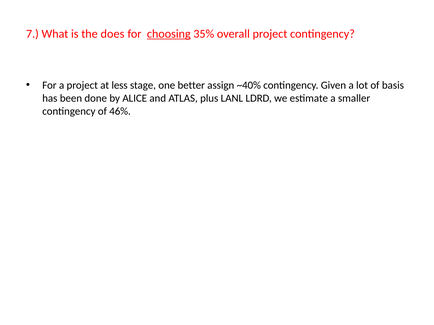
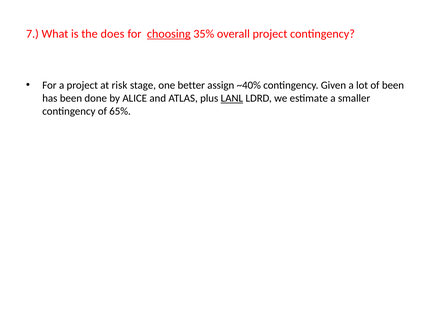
less: less -> risk (119, 85)
of basis: basis -> been (393, 85)
LANL underline: none -> present (232, 98)
46%: 46% -> 65% (120, 111)
